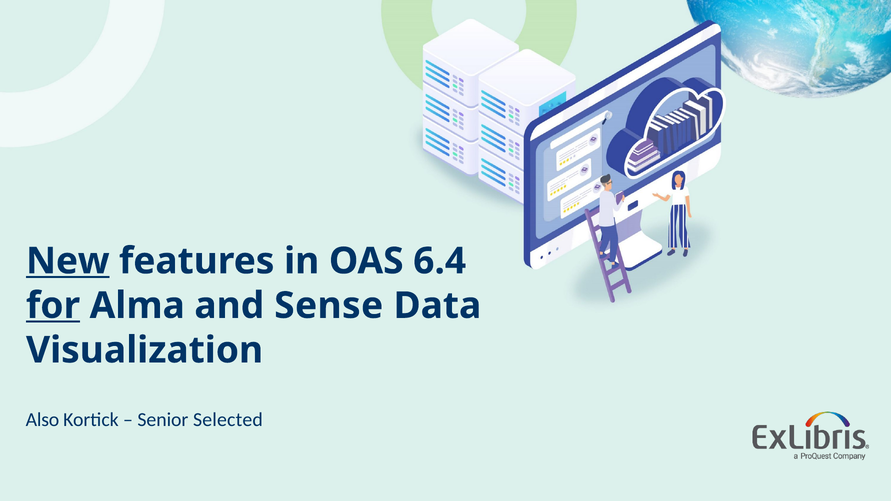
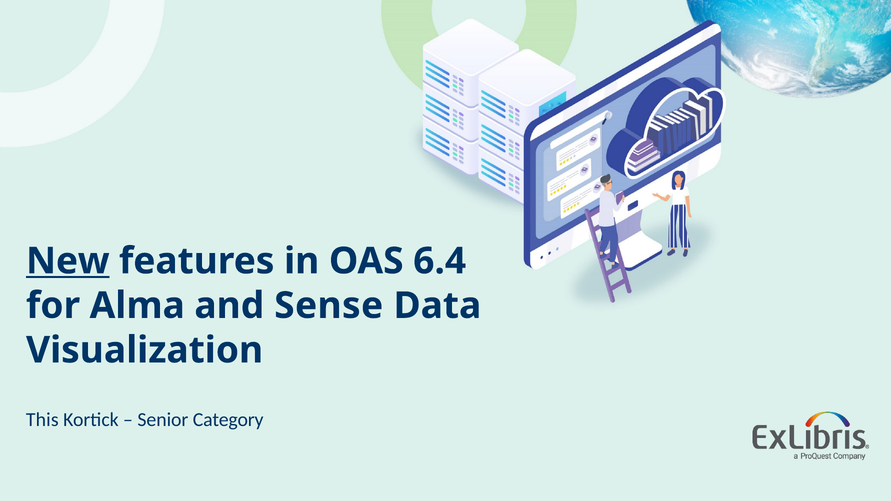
for underline: present -> none (53, 306)
Also: Also -> This (42, 420)
Selected: Selected -> Category (228, 420)
